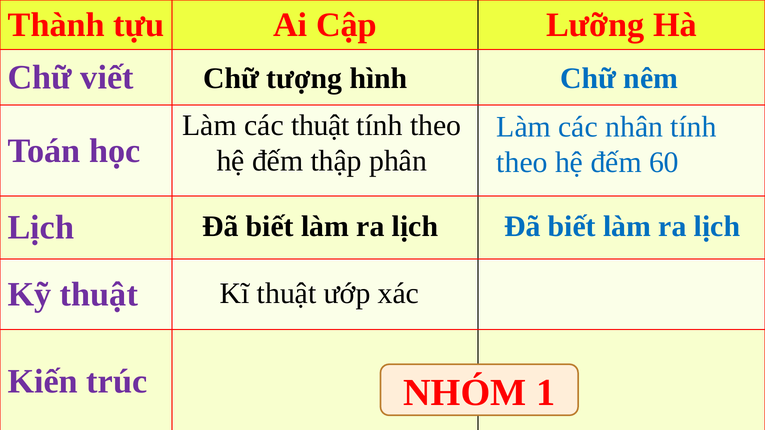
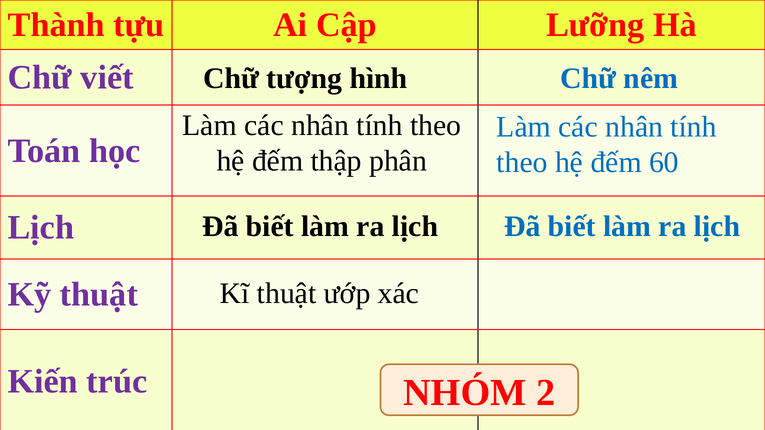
thuật: thuật -> nhân (320, 125)
1: 1 -> 2 (546, 393)
